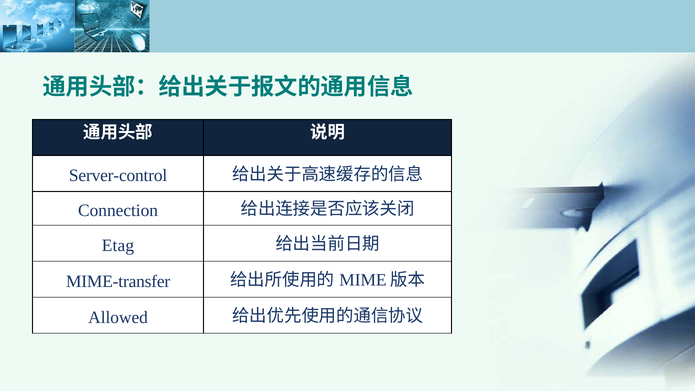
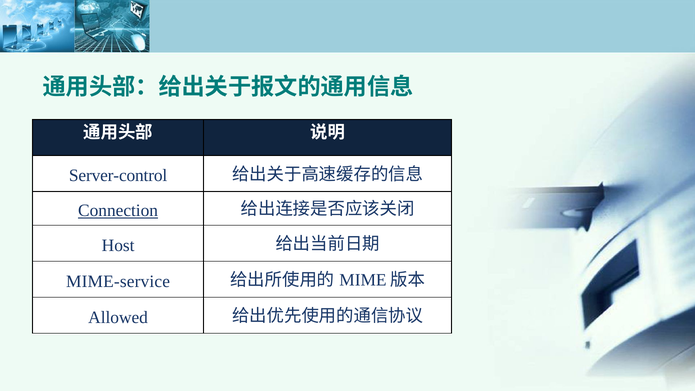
Connection underline: none -> present (118, 211)
Etag: Etag -> Host (118, 245)
MIME-transfer: MIME-transfer -> MIME-service (118, 281)
